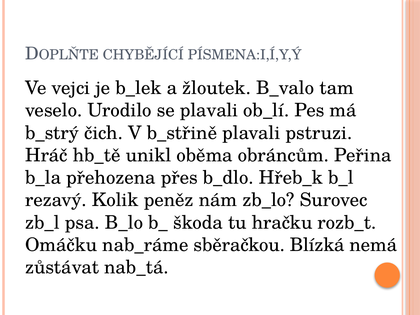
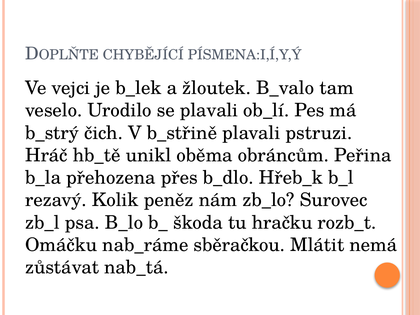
Blízká: Blízká -> Mlátit (317, 245)
